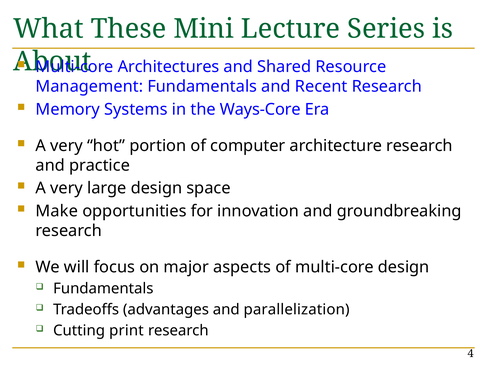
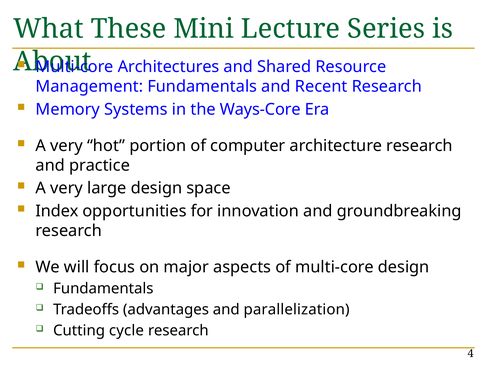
Make: Make -> Index (57, 211)
print: print -> cycle (126, 331)
